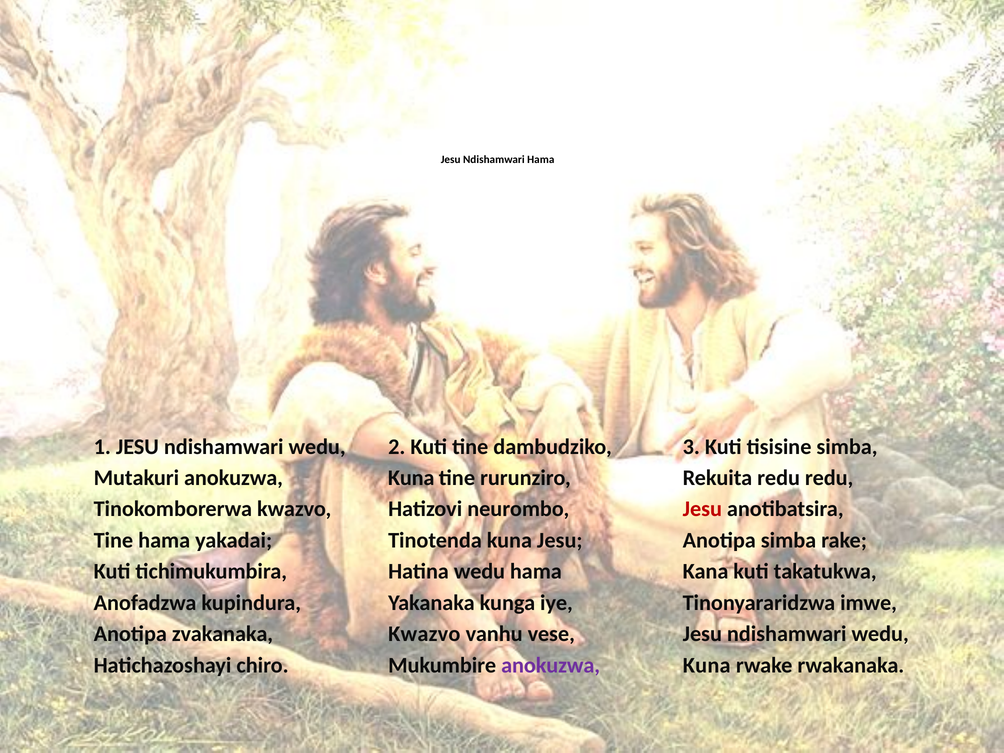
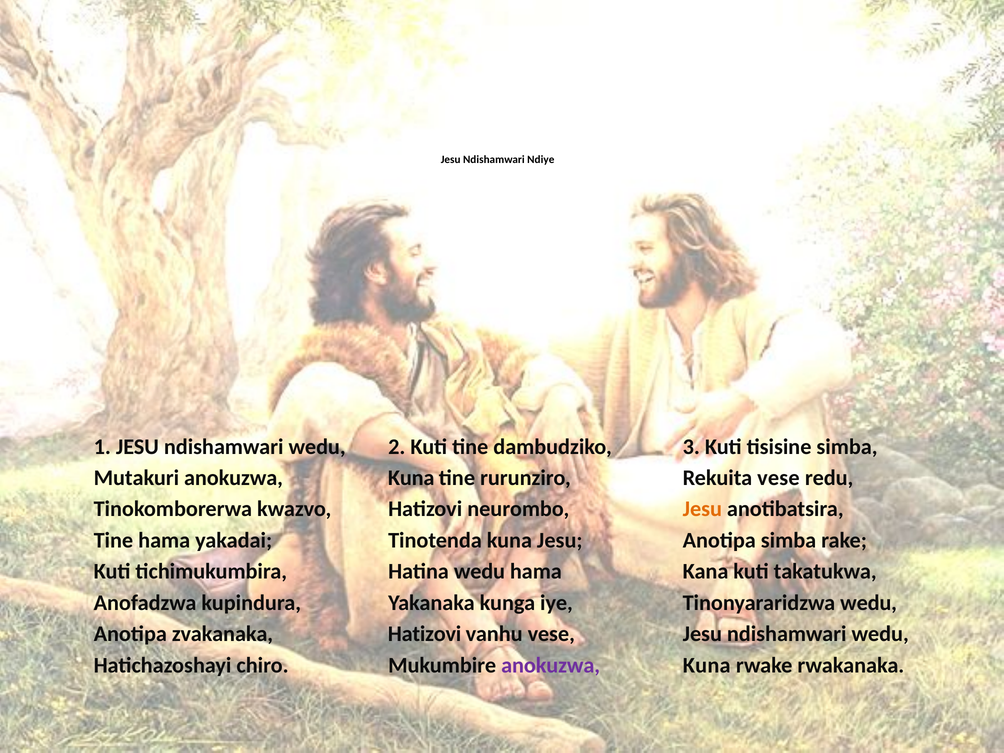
Ndishamwari Hama: Hama -> Ndiye (541, 160)
Rekuita redu: redu -> vese (778, 478)
Jesu colour: red -> orange (702, 509)
Tinonyararidzwa imwe: imwe -> wedu (869, 603)
Kwazvo: Kwazvo -> Hatizovi (425, 634)
